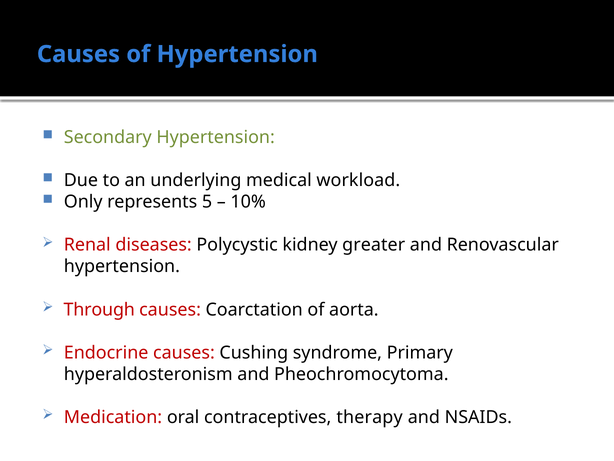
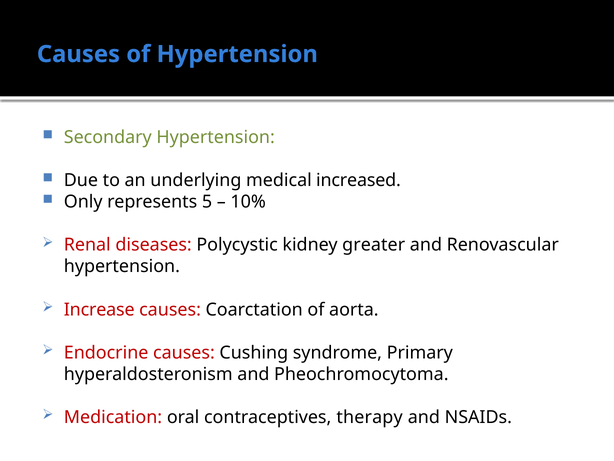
workload: workload -> increased (358, 180)
Through: Through -> Increase (99, 309)
